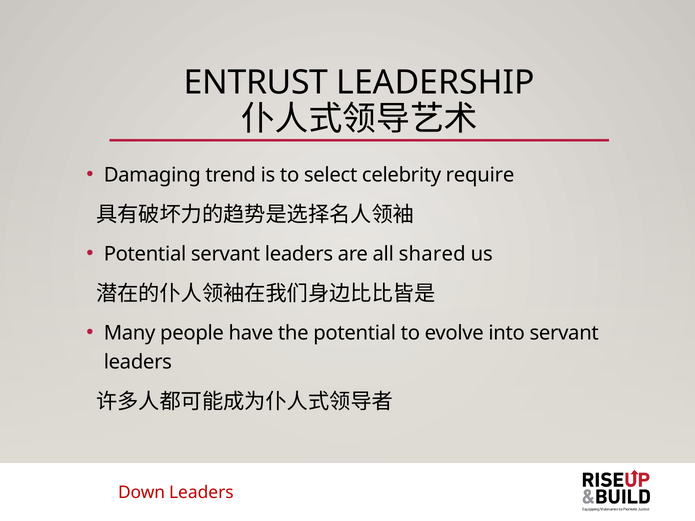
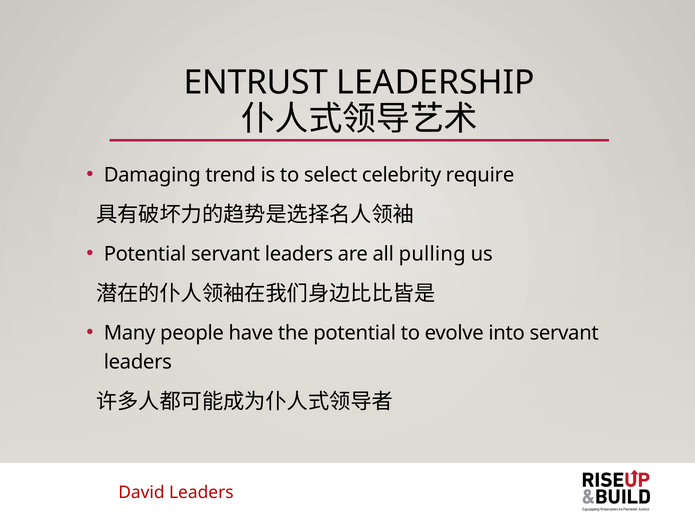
shared: shared -> pulling (432, 254)
Down: Down -> David (141, 493)
